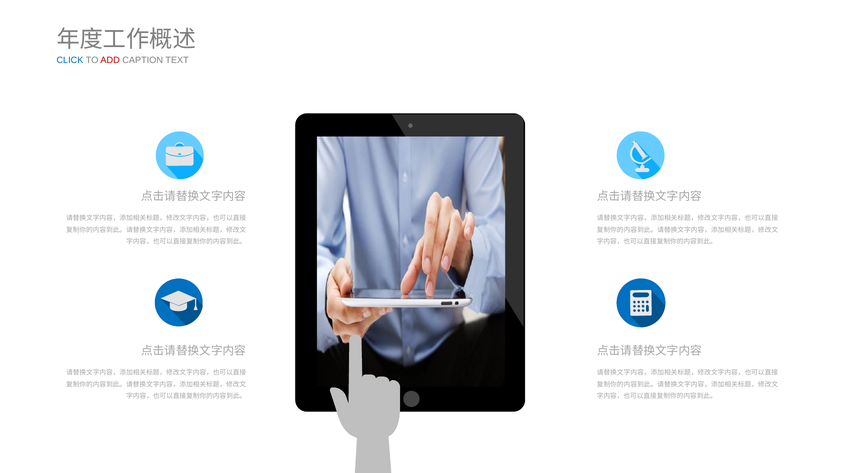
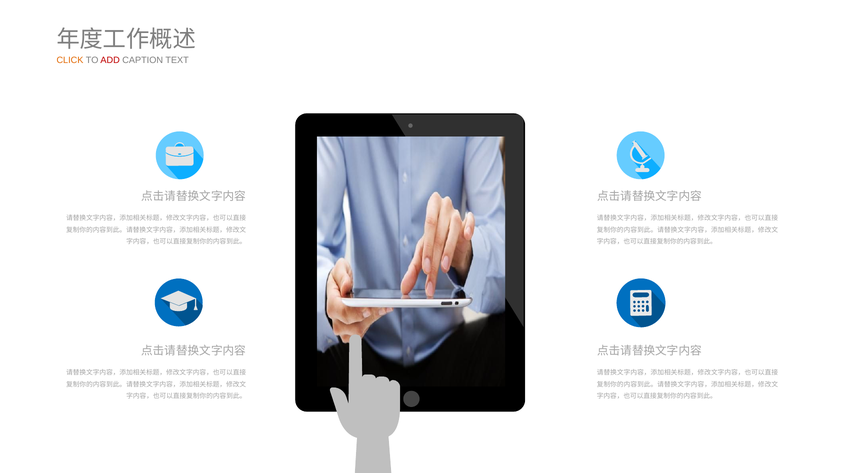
CLICK colour: blue -> orange (70, 60)
